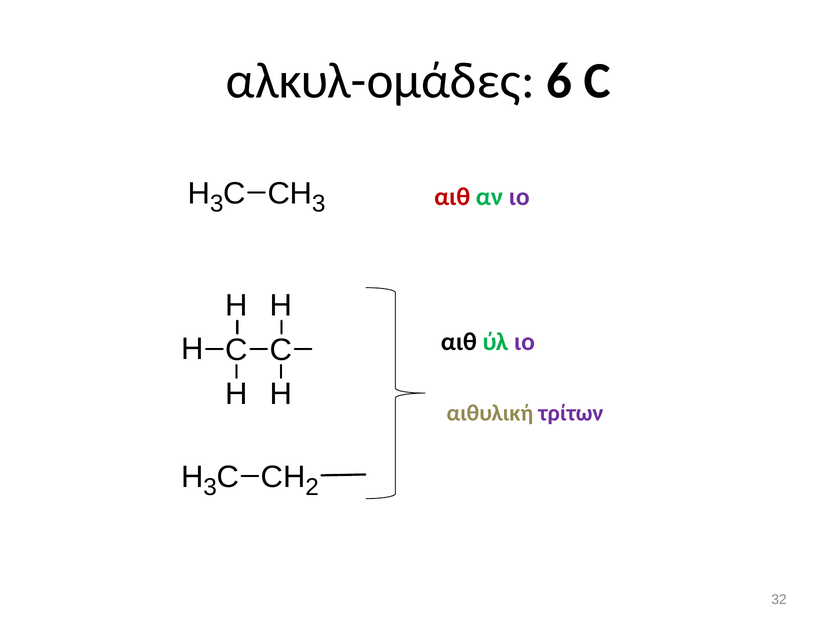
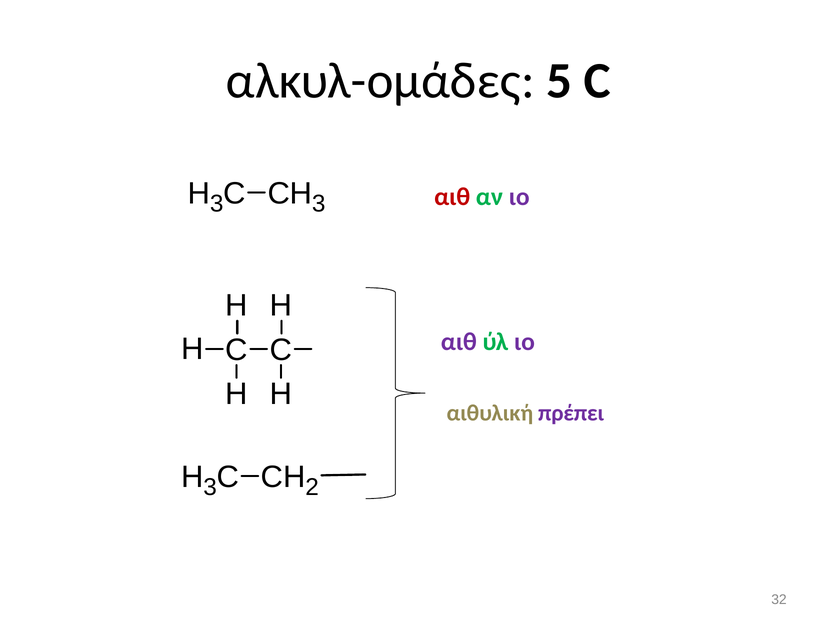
6: 6 -> 5 (559, 81)
αιθ colour: black -> purple (459, 342)
τρίτων: τρίτων -> πρέπει (571, 413)
